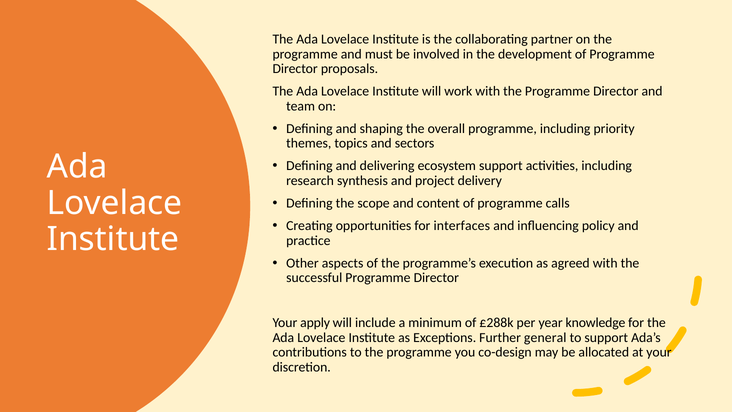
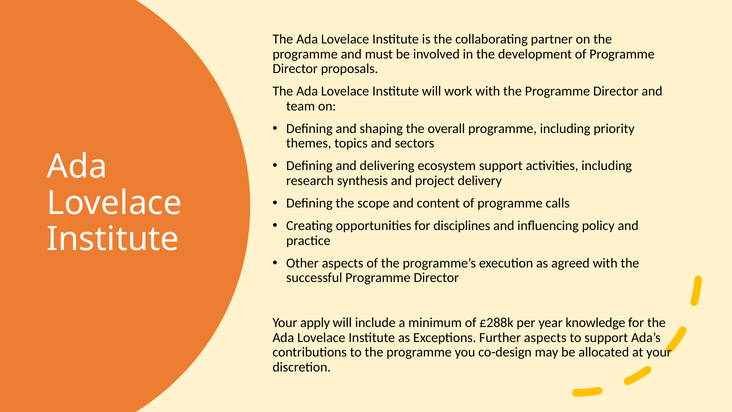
interfaces: interfaces -> disciplines (462, 226)
Further general: general -> aspects (545, 337)
